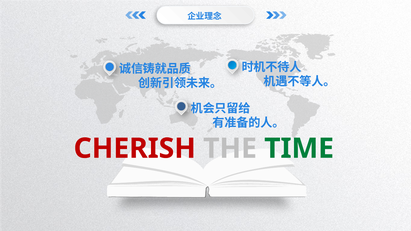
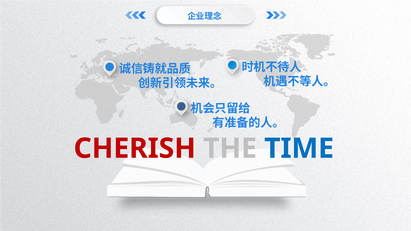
TIME colour: green -> blue (299, 149)
